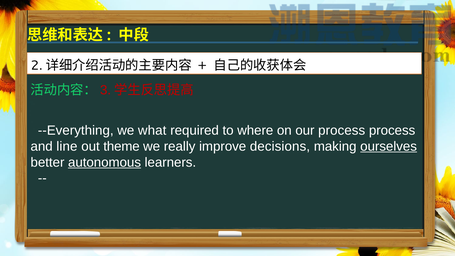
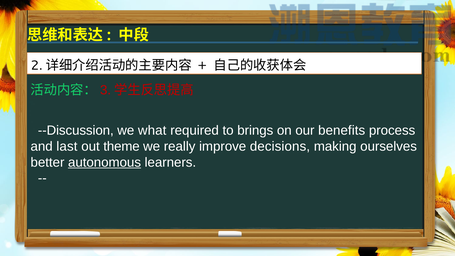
--Everything: --Everything -> --Discussion (76, 130)
where: where -> brings (255, 130)
our process: process -> benefits (342, 130)
line: line -> last (67, 146)
ourselves underline: present -> none (389, 146)
